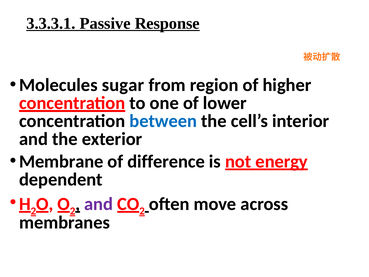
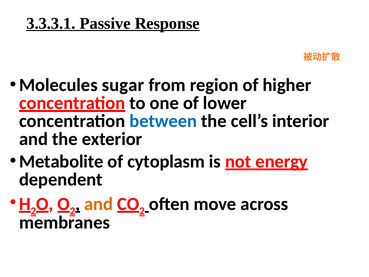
Membrane: Membrane -> Metabolite (61, 161)
difference: difference -> cytoplasm (166, 161)
and colour: purple -> orange (99, 204)
